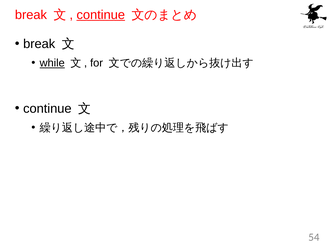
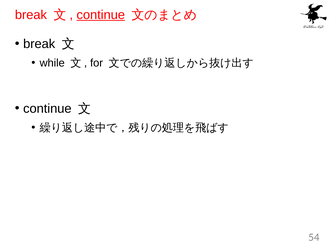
while underline: present -> none (52, 63)
